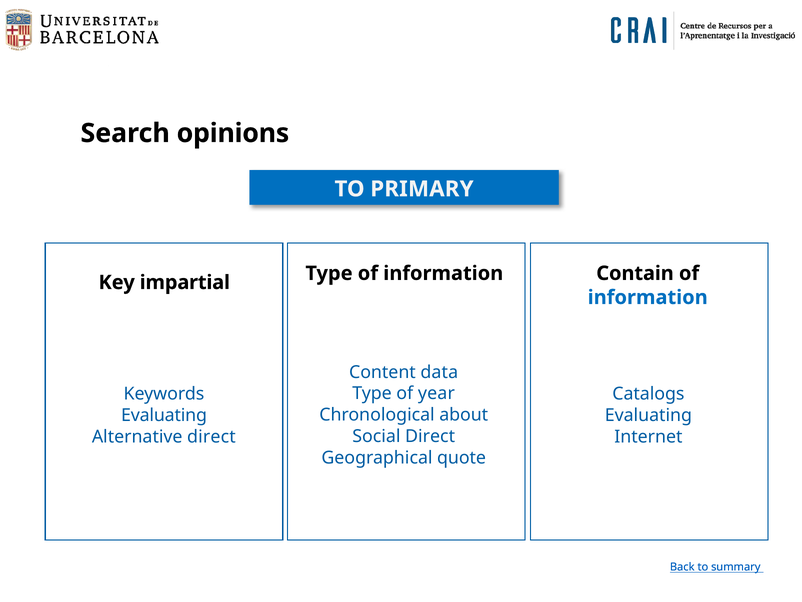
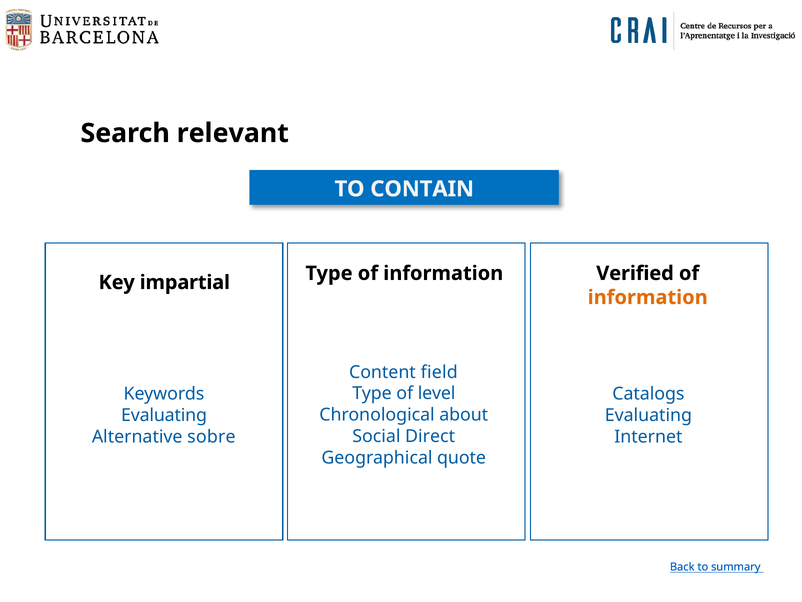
opinions: opinions -> relevant (233, 133)
PRIMARY: PRIMARY -> CONTAIN (422, 189)
Contain: Contain -> Verified (635, 273)
information colour: blue -> orange (648, 297)
data: data -> field (439, 372)
year: year -> level (437, 393)
Alternative direct: direct -> sobre (211, 436)
